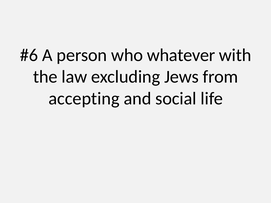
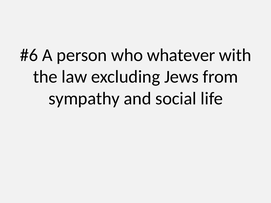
accepting: accepting -> sympathy (84, 99)
